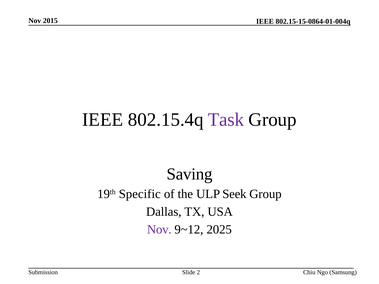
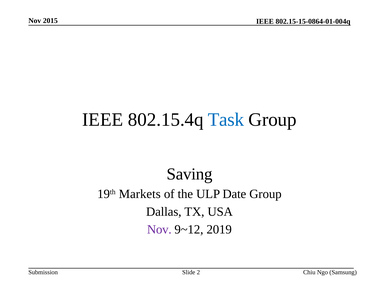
Task colour: purple -> blue (226, 120)
Specific: Specific -> Markets (140, 194)
Seek: Seek -> Date (234, 194)
2025: 2025 -> 2019 (219, 230)
